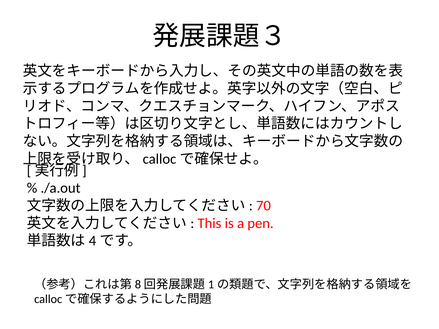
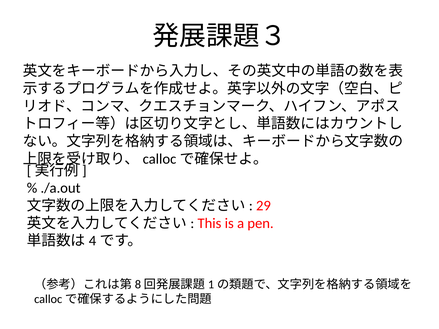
70: 70 -> 29 (263, 206)
